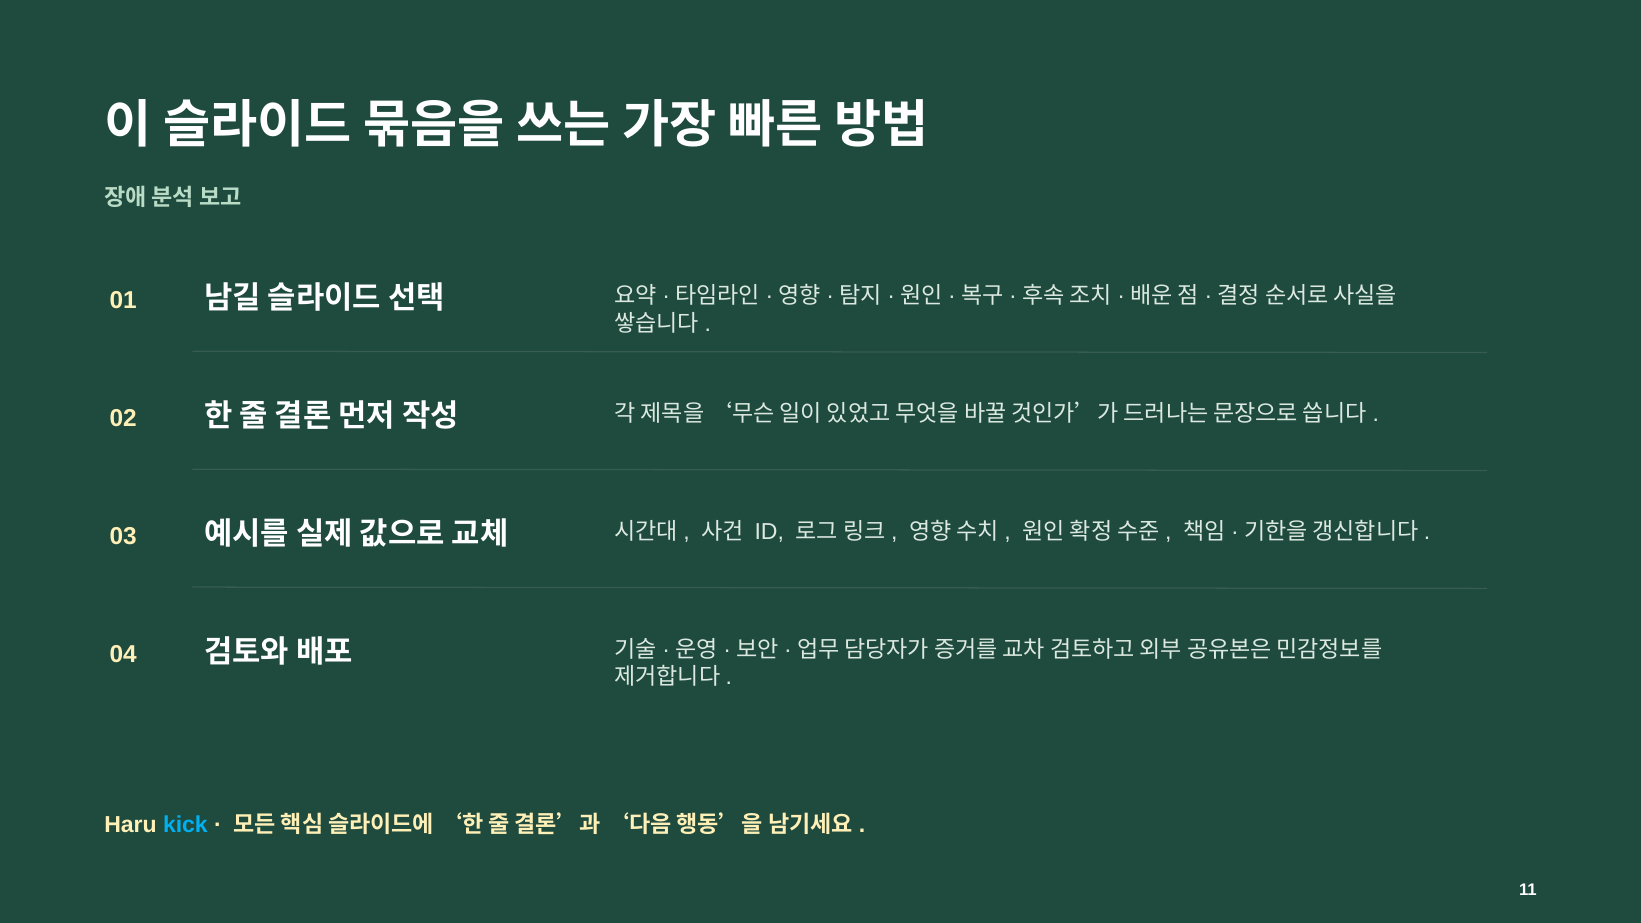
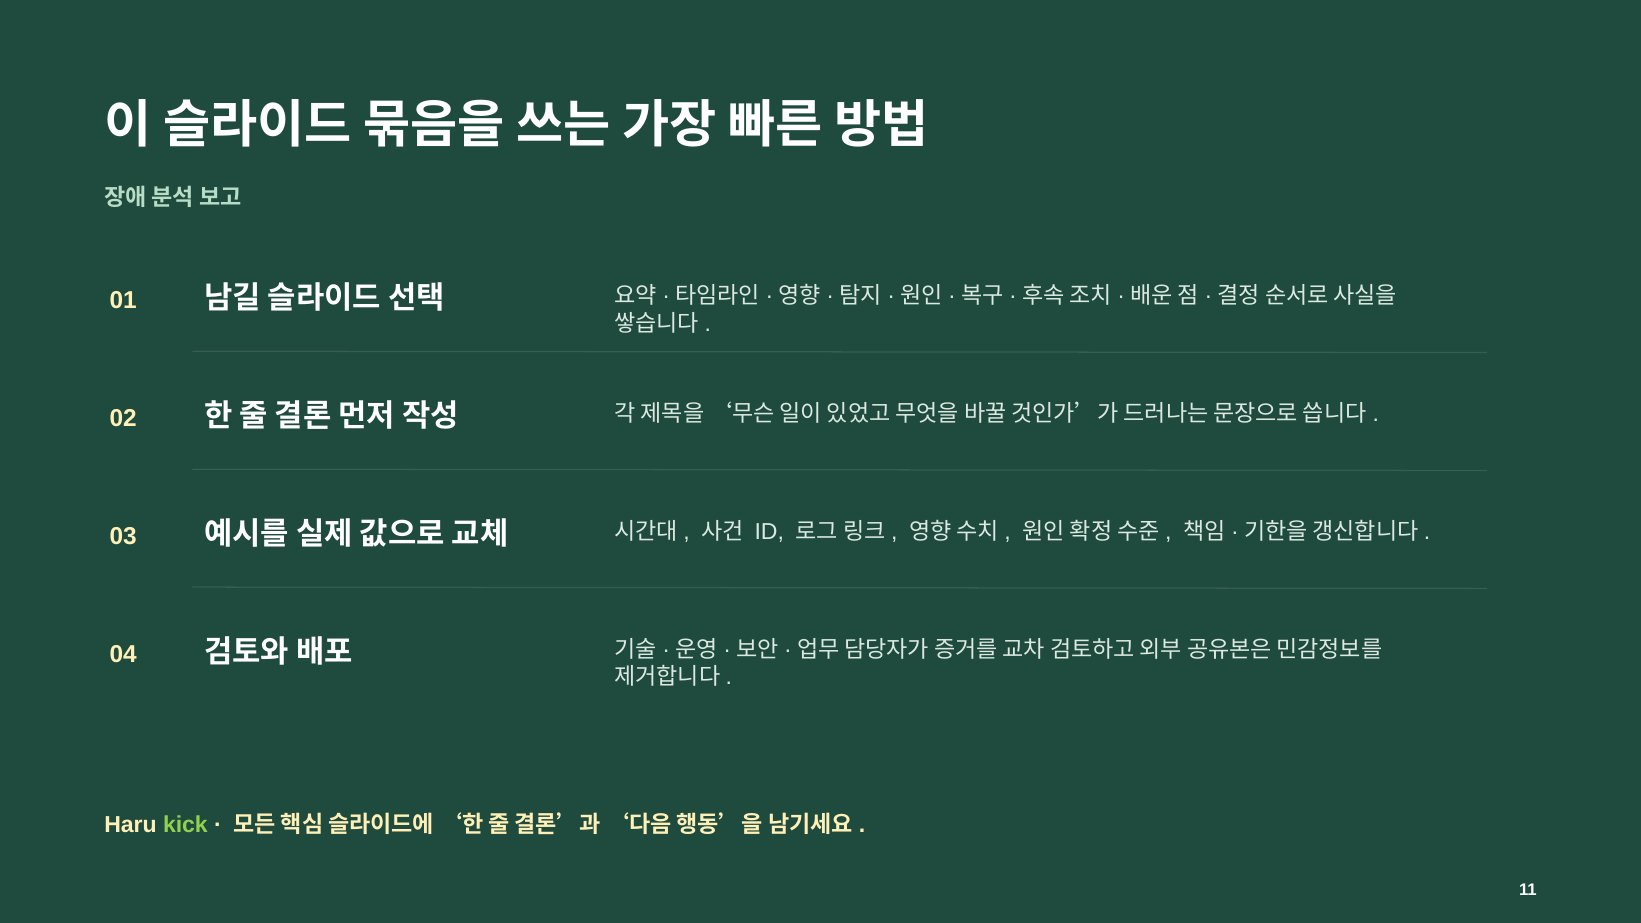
kick colour: light blue -> light green (185, 825)
